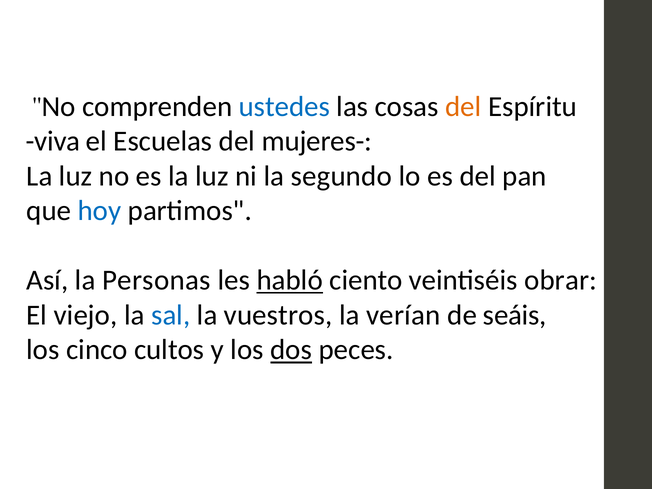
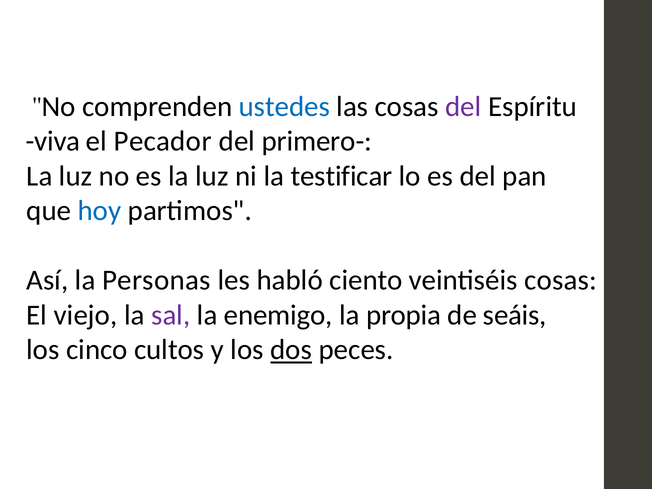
del colour: orange -> purple (463, 106)
Escuelas: Escuelas -> Pecador (163, 141)
mujeres-: mujeres- -> primero- (317, 141)
segundo: segundo -> testificar (342, 176)
habló underline: present -> none (290, 280)
veintiséis obrar: obrar -> cosas (561, 280)
sal colour: blue -> purple (171, 315)
vuestros: vuestros -> enemigo (278, 315)
verían: verían -> propia (404, 315)
